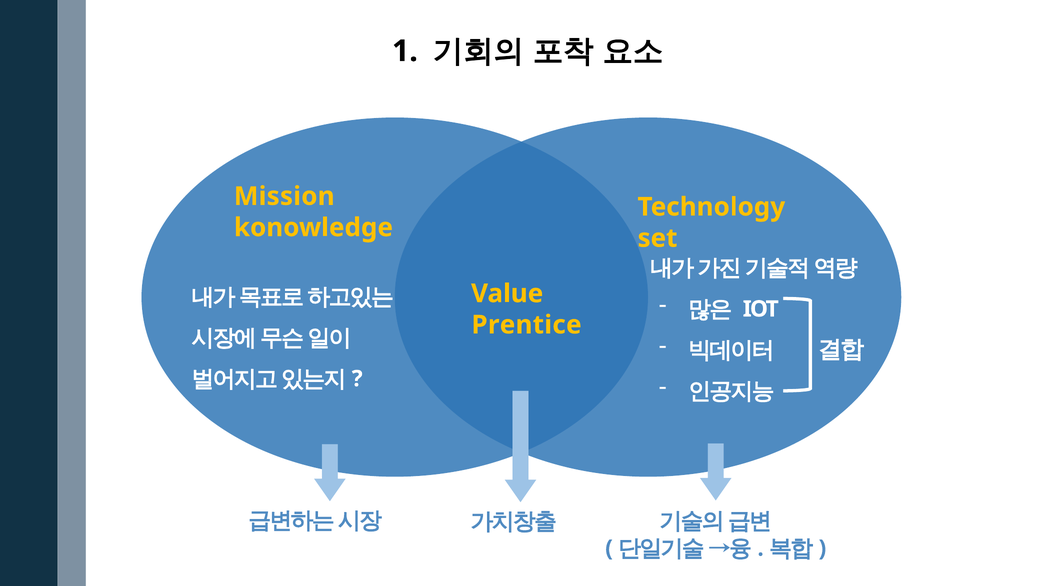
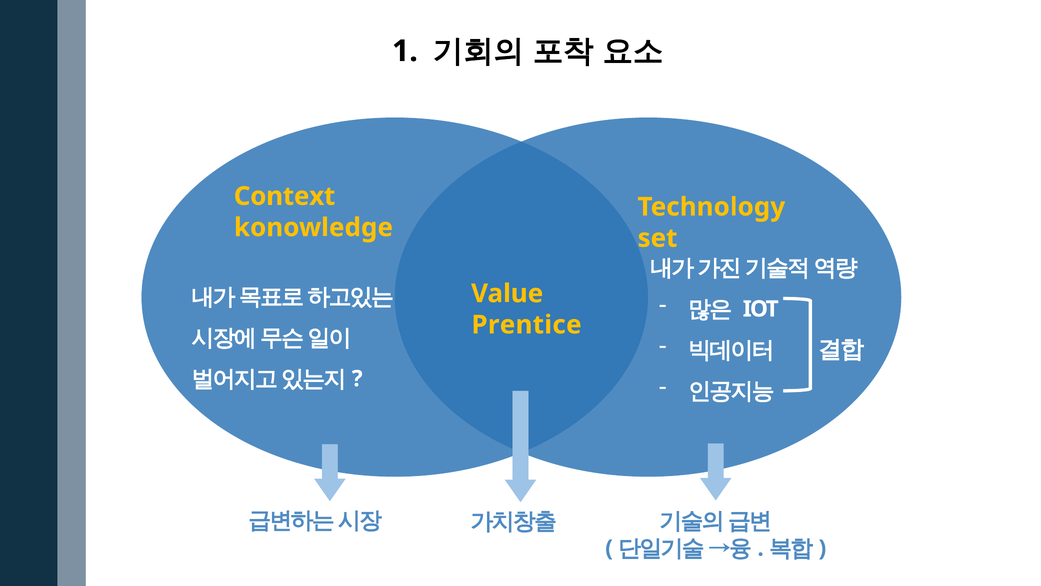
Mission: Mission -> Context (284, 196)
